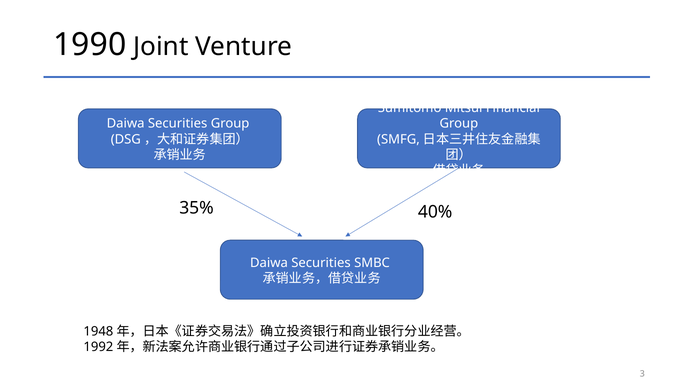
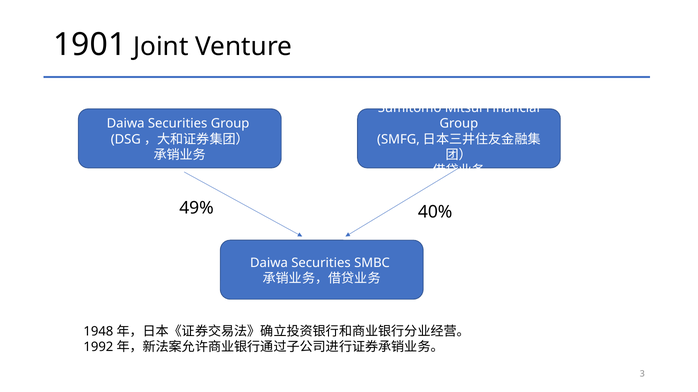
1990: 1990 -> 1901 (90, 45)
35%: 35% -> 49% (196, 208)
